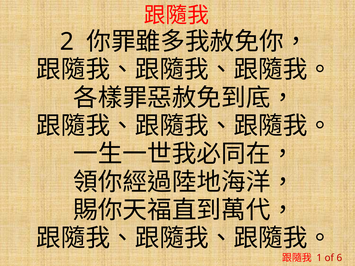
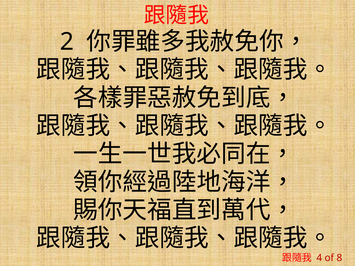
1: 1 -> 4 (319, 258)
6: 6 -> 8 (339, 258)
